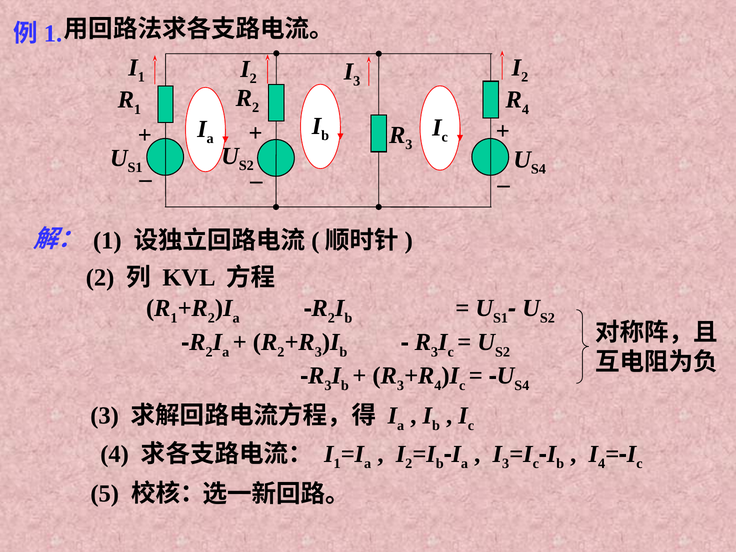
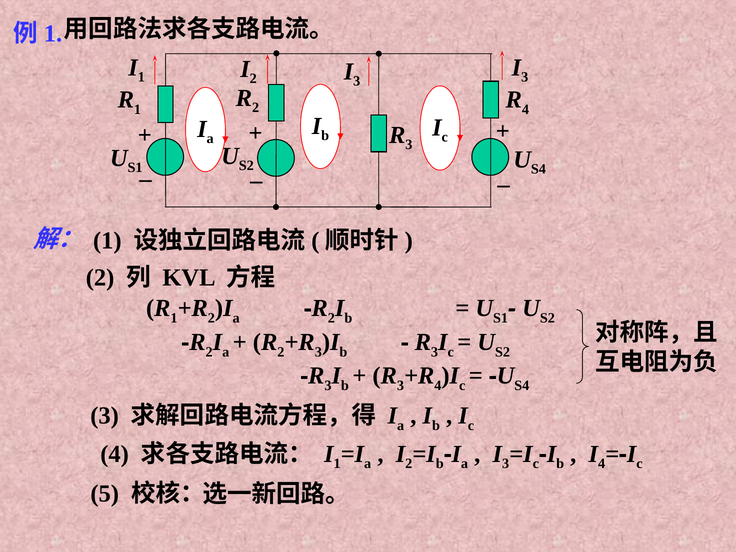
2: 2 -> 3 (525, 77)
